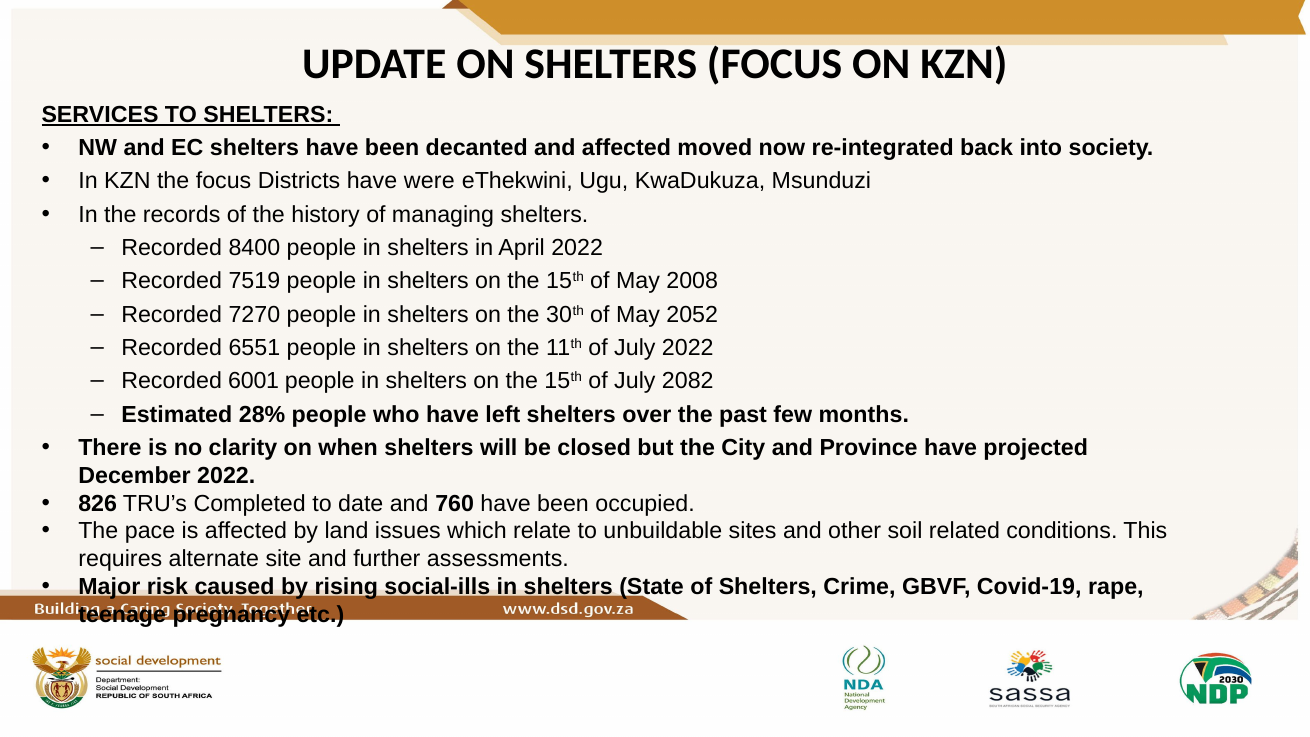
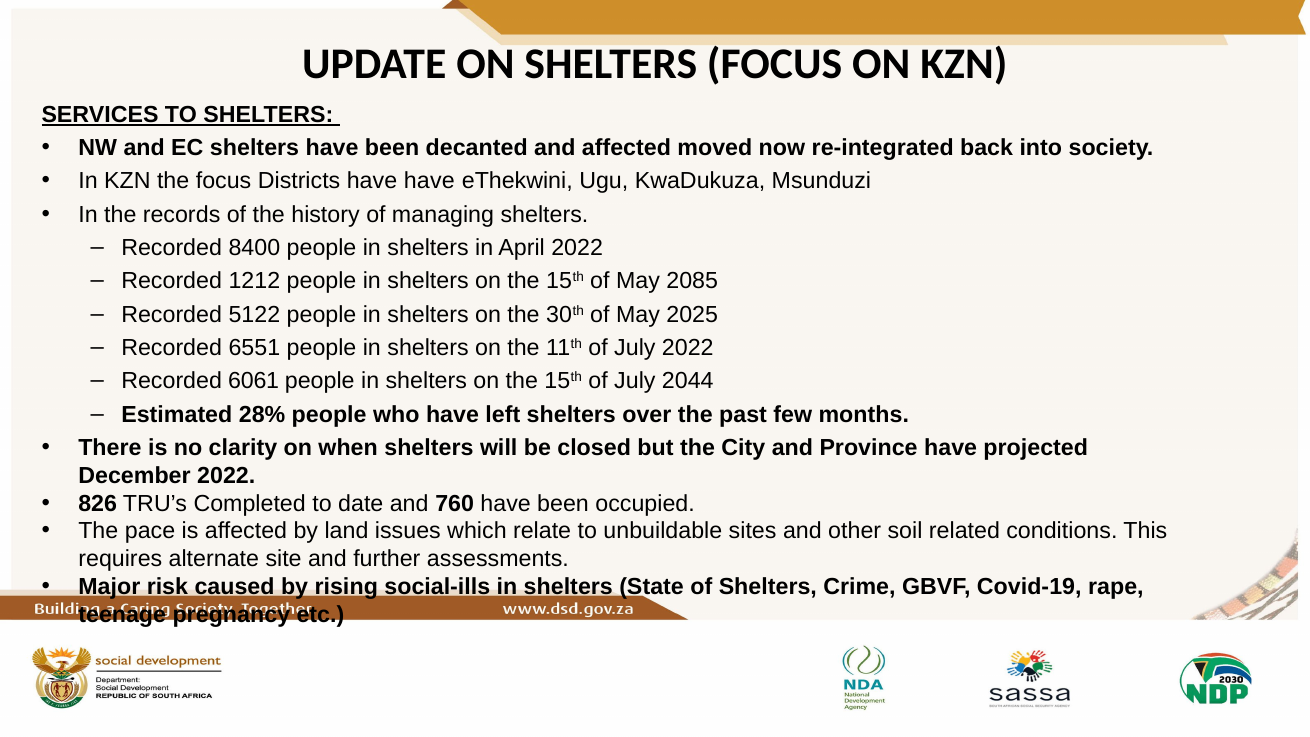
have were: were -> have (429, 181)
7519: 7519 -> 1212 (254, 281)
2008: 2008 -> 2085 (692, 281)
7270: 7270 -> 5122 (254, 314)
2052: 2052 -> 2025 (692, 314)
6001: 6001 -> 6061 (254, 381)
2082: 2082 -> 2044 (688, 381)
